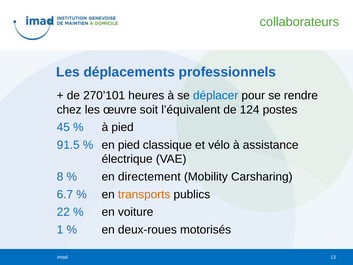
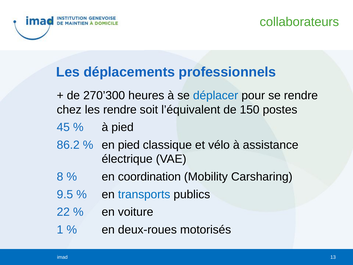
270’101: 270’101 -> 270’300 (104, 95)
les œuvre: œuvre -> rendre (120, 110)
124: 124 -> 150 (250, 110)
91.5: 91.5 -> 86.2 (68, 145)
directement: directement -> coordination (149, 177)
6.7: 6.7 -> 9.5 (65, 194)
transports colour: orange -> blue (144, 194)
